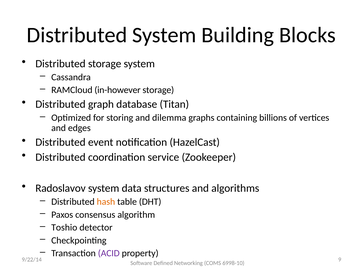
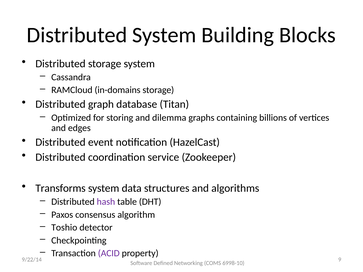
in-however: in-however -> in-domains (118, 90)
Radoslavov: Radoslavov -> Transforms (61, 188)
hash colour: orange -> purple (106, 202)
